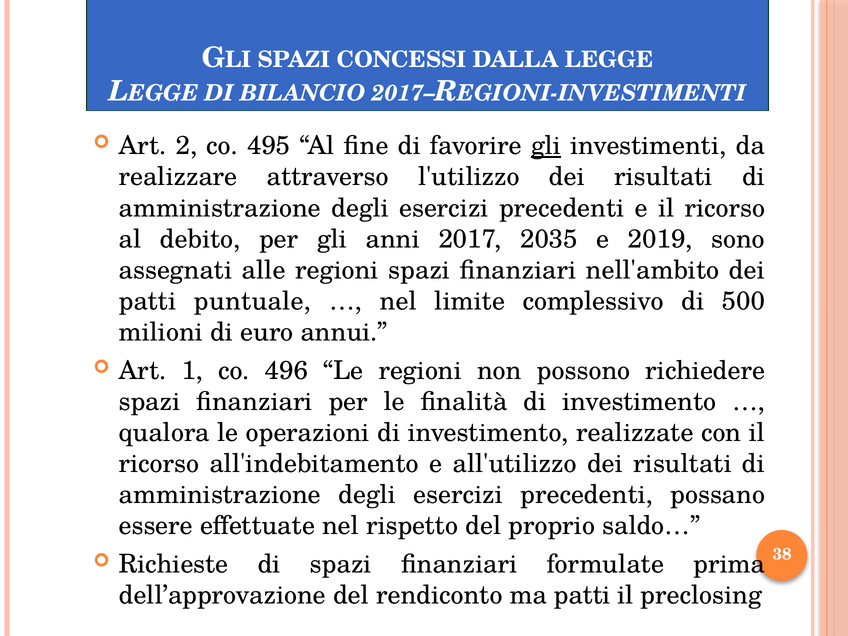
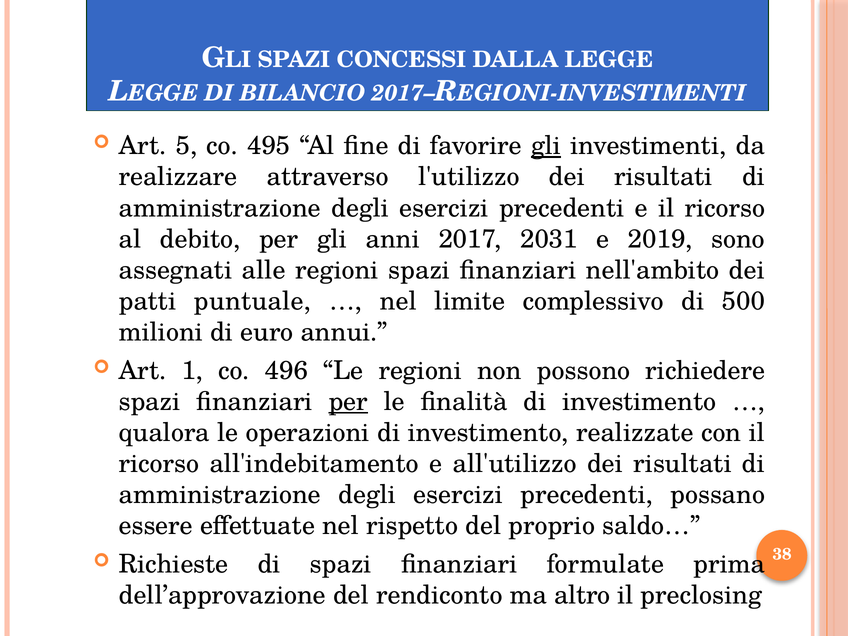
2: 2 -> 5 (187, 146)
2035: 2035 -> 2031 (549, 239)
per underline: none -> present (348, 402)
ma patti: patti -> altro (582, 595)
